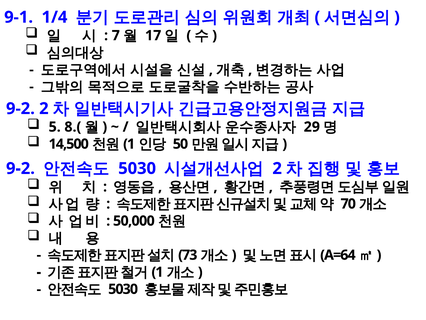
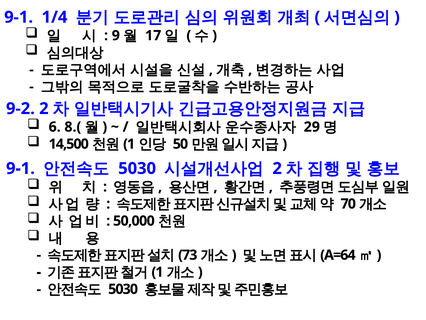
7: 7 -> 9 (116, 35)
5: 5 -> 6 (55, 127)
9-2: 9-2 -> 9-1 (20, 168)
